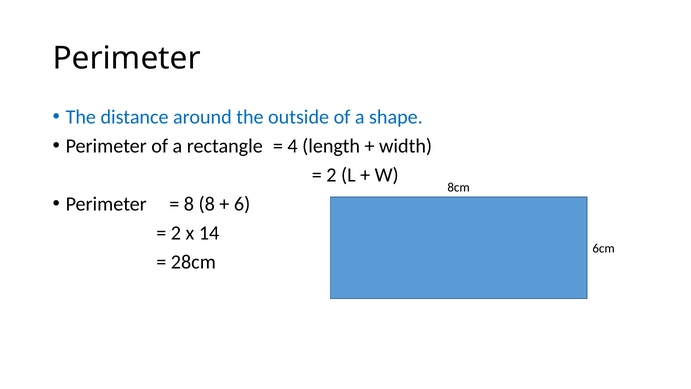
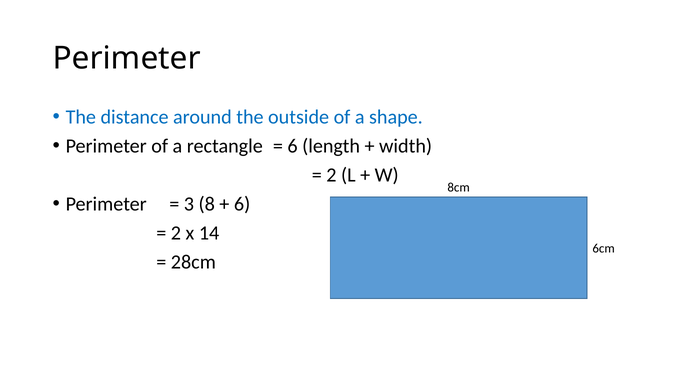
4: 4 -> 6 (293, 146)
8: 8 -> 3 (189, 204)
